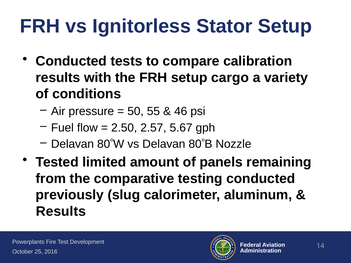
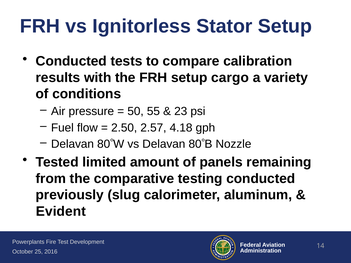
46: 46 -> 23 (181, 111)
5.67: 5.67 -> 4.18 (181, 128)
Results: Results -> Evident (61, 211)
